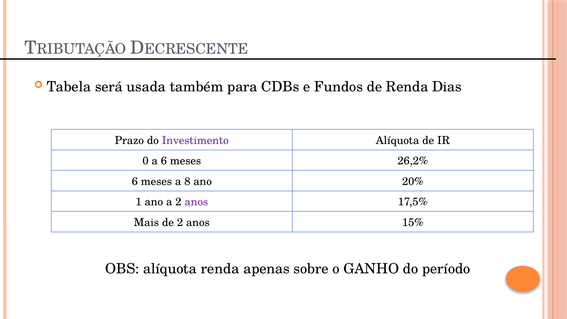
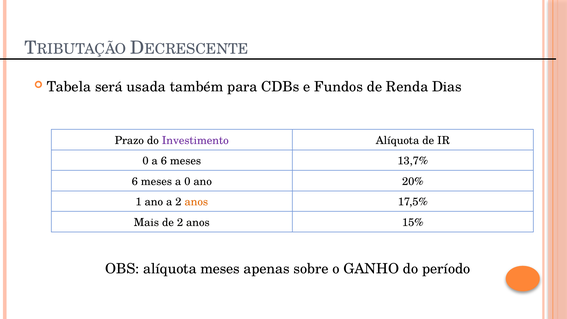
26,2%: 26,2% -> 13,7% (413, 161)
a 8: 8 -> 0 (187, 181)
anos colour: purple -> orange (196, 202)
alíquota renda: renda -> meses (220, 269)
